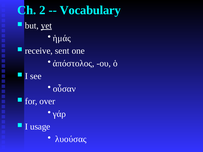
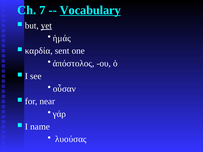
2: 2 -> 7 (42, 10)
Vocabulary underline: none -> present (90, 10)
receive: receive -> καρδία (39, 51)
over: over -> near (47, 101)
usage: usage -> name (40, 127)
